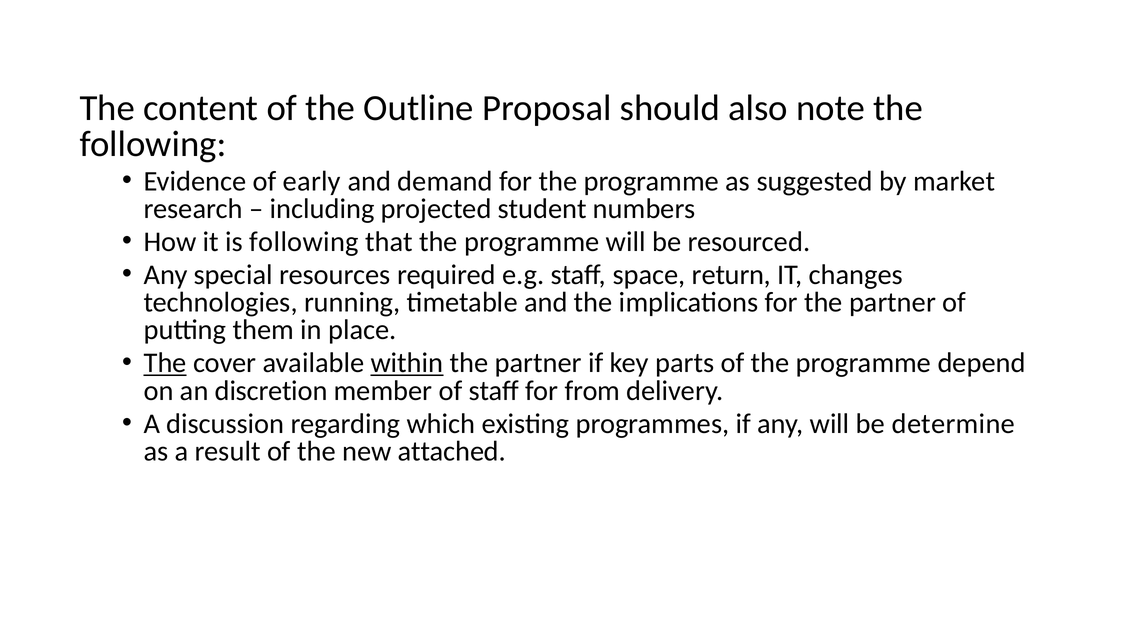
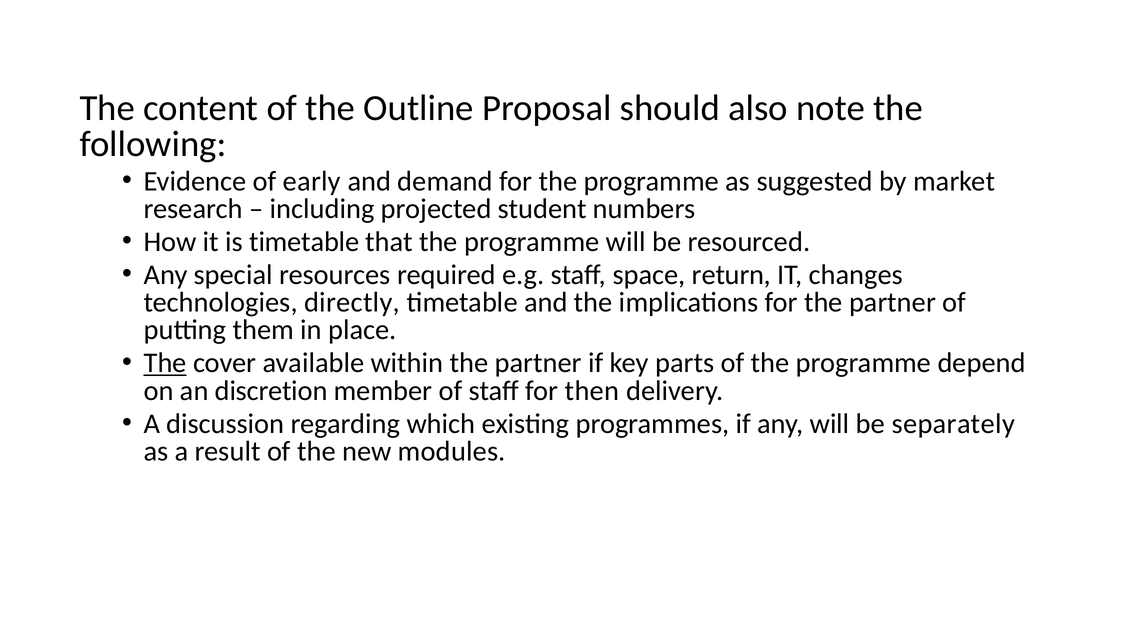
is following: following -> timetable (304, 242)
running: running -> directly (352, 302)
within underline: present -> none (407, 363)
from: from -> then (592, 391)
determine: determine -> separately (953, 424)
attached: attached -> modules (452, 451)
